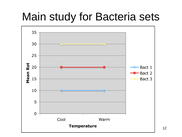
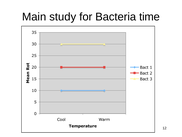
sets: sets -> time (150, 17)
